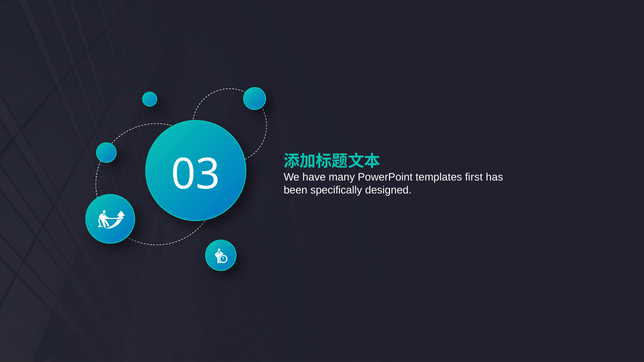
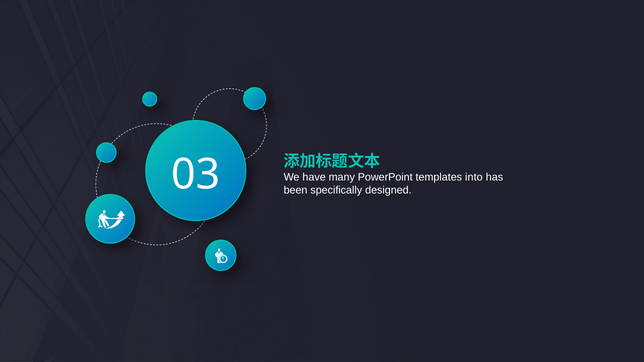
first: first -> into (474, 177)
